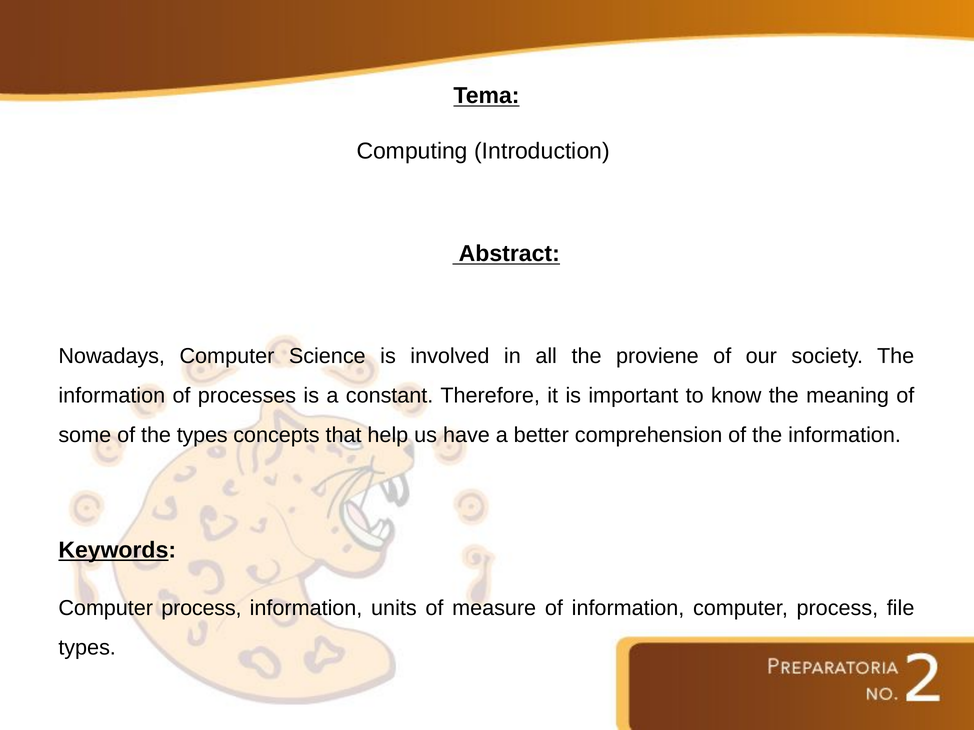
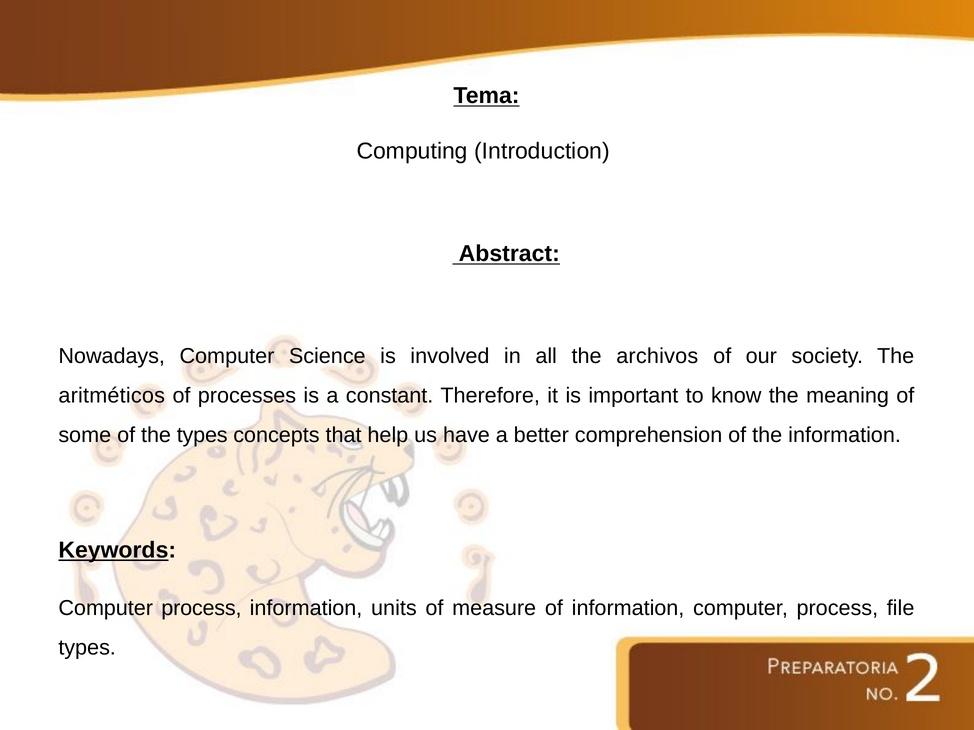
proviene: proviene -> archivos (657, 356)
information: information -> aritméticos (112, 396)
